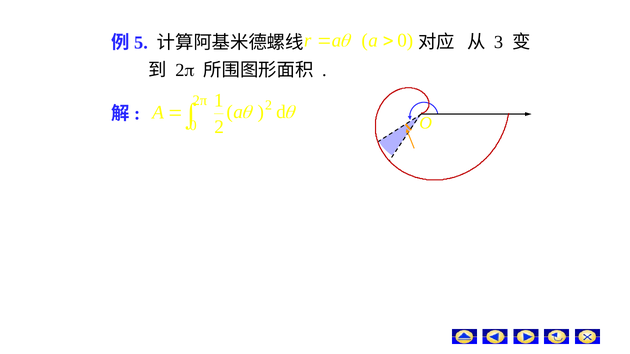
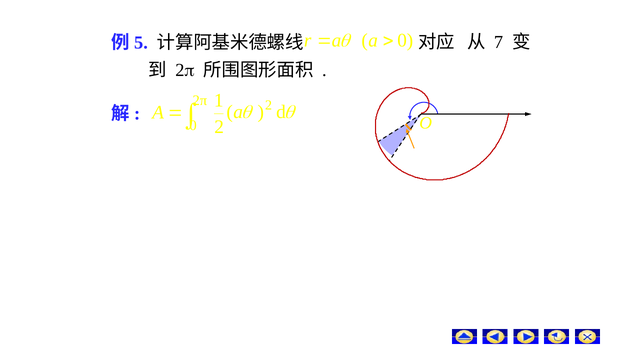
3: 3 -> 7 (499, 42)
